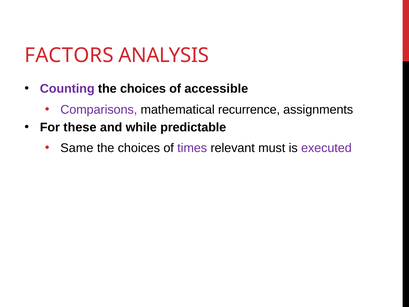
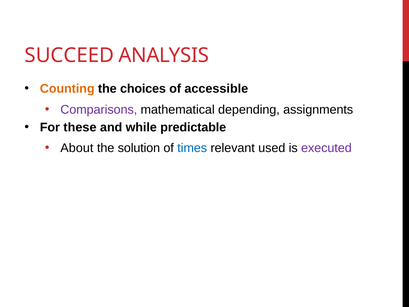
FACTORS: FACTORS -> SUCCEED (69, 55)
Counting colour: purple -> orange (67, 89)
recurrence: recurrence -> depending (249, 110)
Same: Same -> About (77, 148)
choices: choices -> solution (139, 148)
times colour: purple -> blue (192, 148)
must: must -> used (272, 148)
